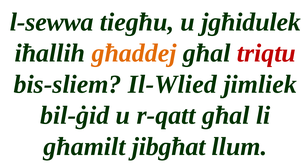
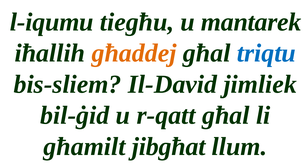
l-sewwa: l-sewwa -> l-iqumu (52, 22)
jgħidulek: jgħidulek -> mantarek (251, 22)
triqtu colour: red -> blue (266, 53)
Il-Wlied: Il-Wlied -> Il-David (172, 84)
